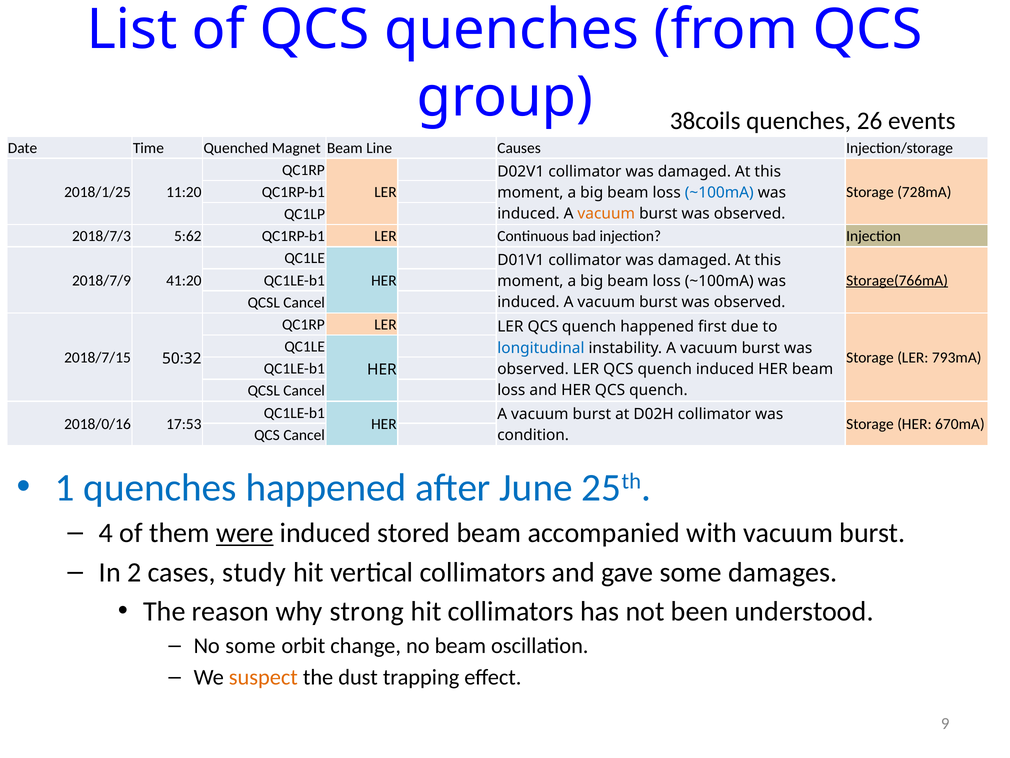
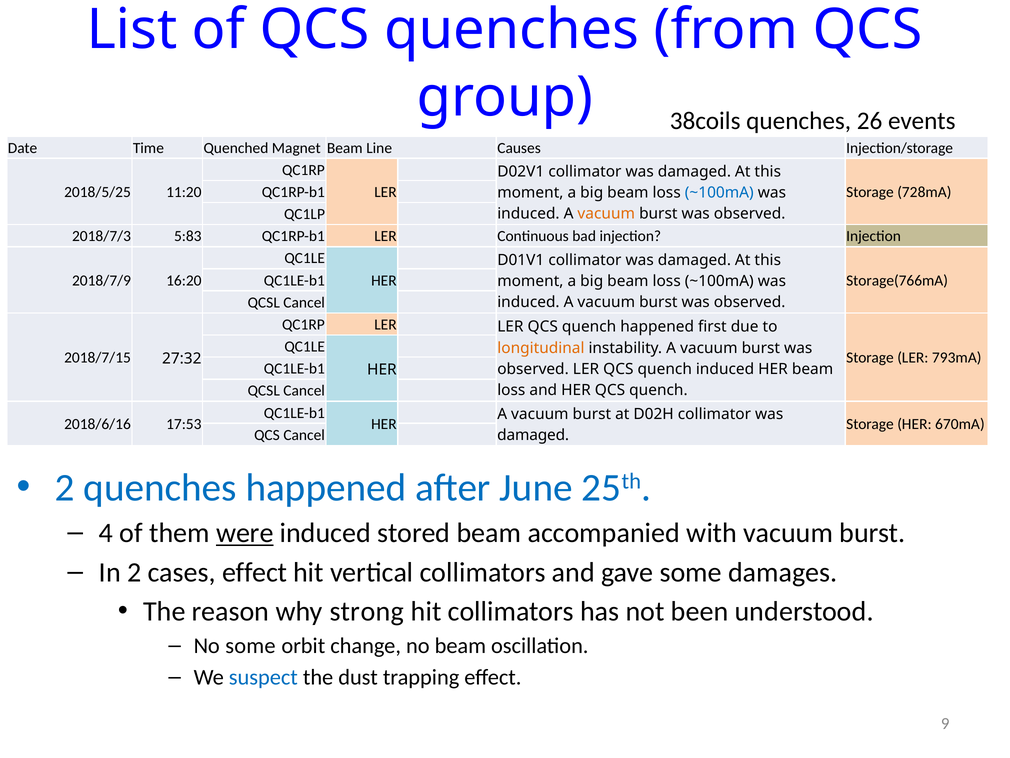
2018/1/25: 2018/1/25 -> 2018/5/25 (97, 192)
5:62: 5:62 -> 5:83 (188, 236)
41:20: 41:20 -> 16:20 (184, 280)
Storage(766mA underline: present -> none (897, 280)
longitudinal colour: blue -> orange (541, 348)
50:32: 50:32 -> 27:32 (182, 358)
2018/0/16: 2018/0/16 -> 2018/6/16 (97, 424)
condition: condition -> damaged (533, 435)
1: 1 -> 2 (65, 487)
cases study: study -> effect (255, 572)
suspect colour: orange -> blue (263, 677)
